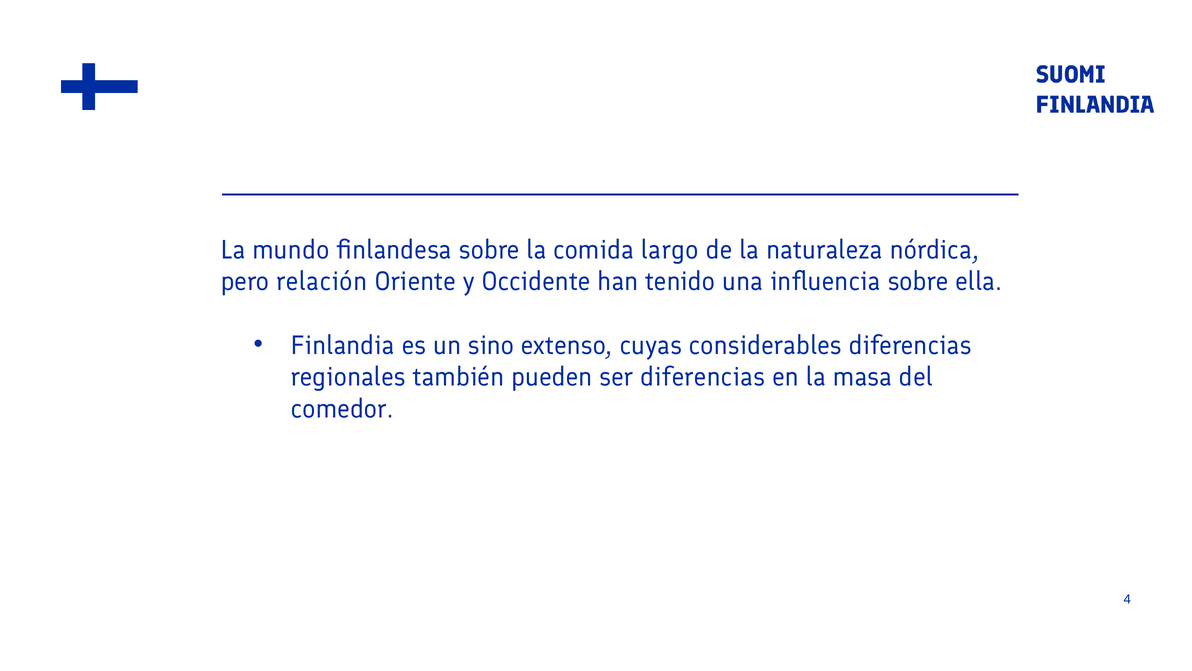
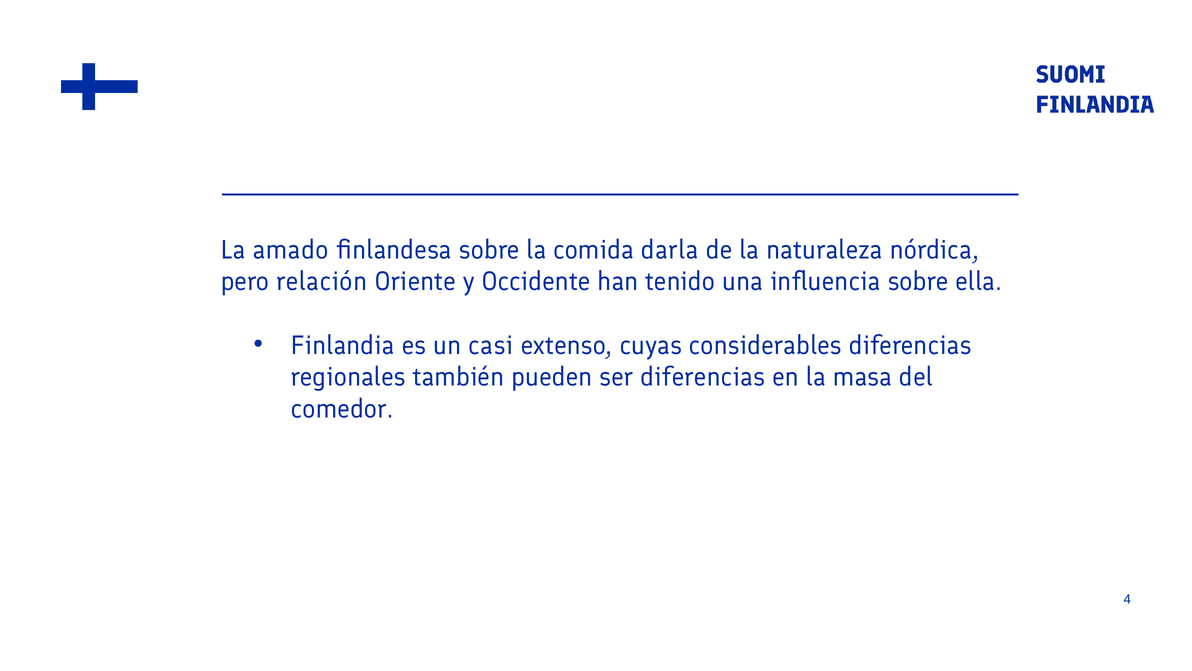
mundo: mundo -> amado (291, 250)
largo: largo -> darla (670, 250)
sino: sino -> casi (491, 345)
